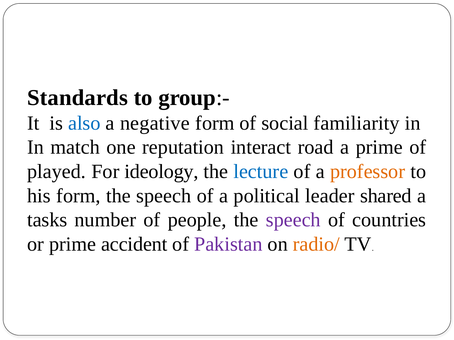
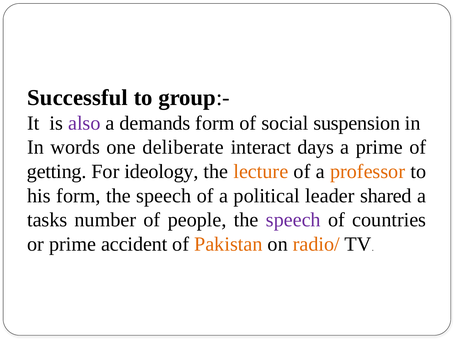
Standards: Standards -> Successful (78, 98)
also colour: blue -> purple (84, 123)
negative: negative -> demands (155, 123)
familiarity: familiarity -> suspension (357, 123)
match: match -> words (75, 148)
reputation: reputation -> deliberate (183, 148)
road: road -> days (316, 148)
played: played -> getting (57, 172)
lecture colour: blue -> orange (261, 172)
Pakistan colour: purple -> orange (228, 244)
